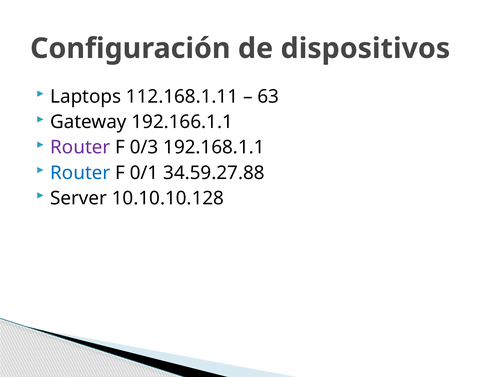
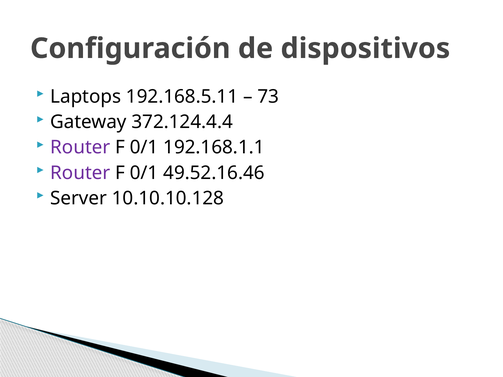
112.168.1.11: 112.168.1.11 -> 192.168.5.11 (182, 97)
63: 63 -> 73 (268, 97)
192.166.1.1: 192.166.1.1 -> 372.124.4.4 (182, 122)
0/3: 0/3 -> 0/1 (144, 148)
Router colour: blue -> purple (80, 173)
34.59.27.88: 34.59.27.88 -> 49.52.16.46 (214, 173)
